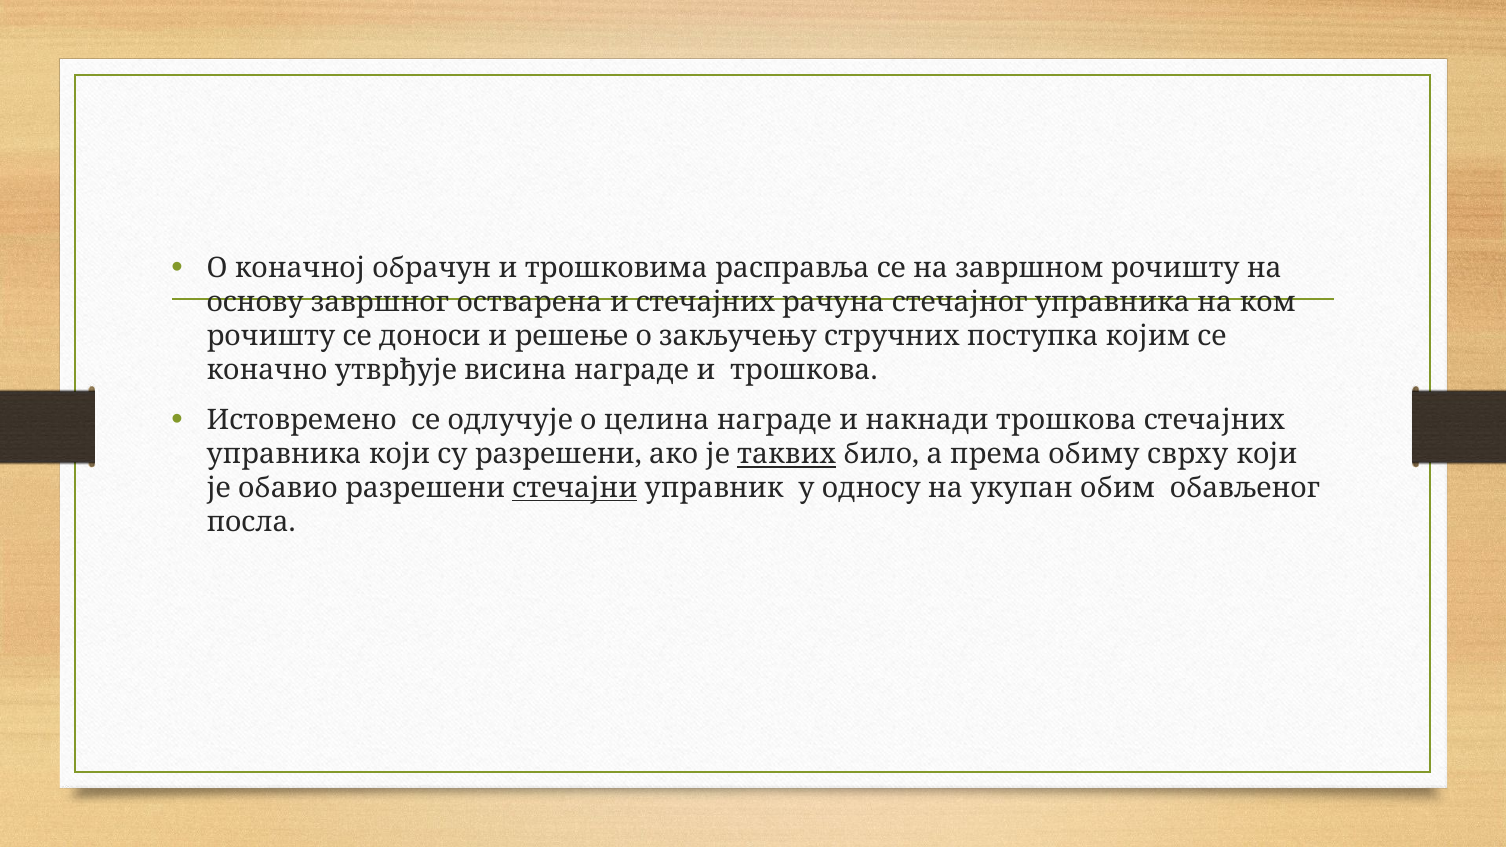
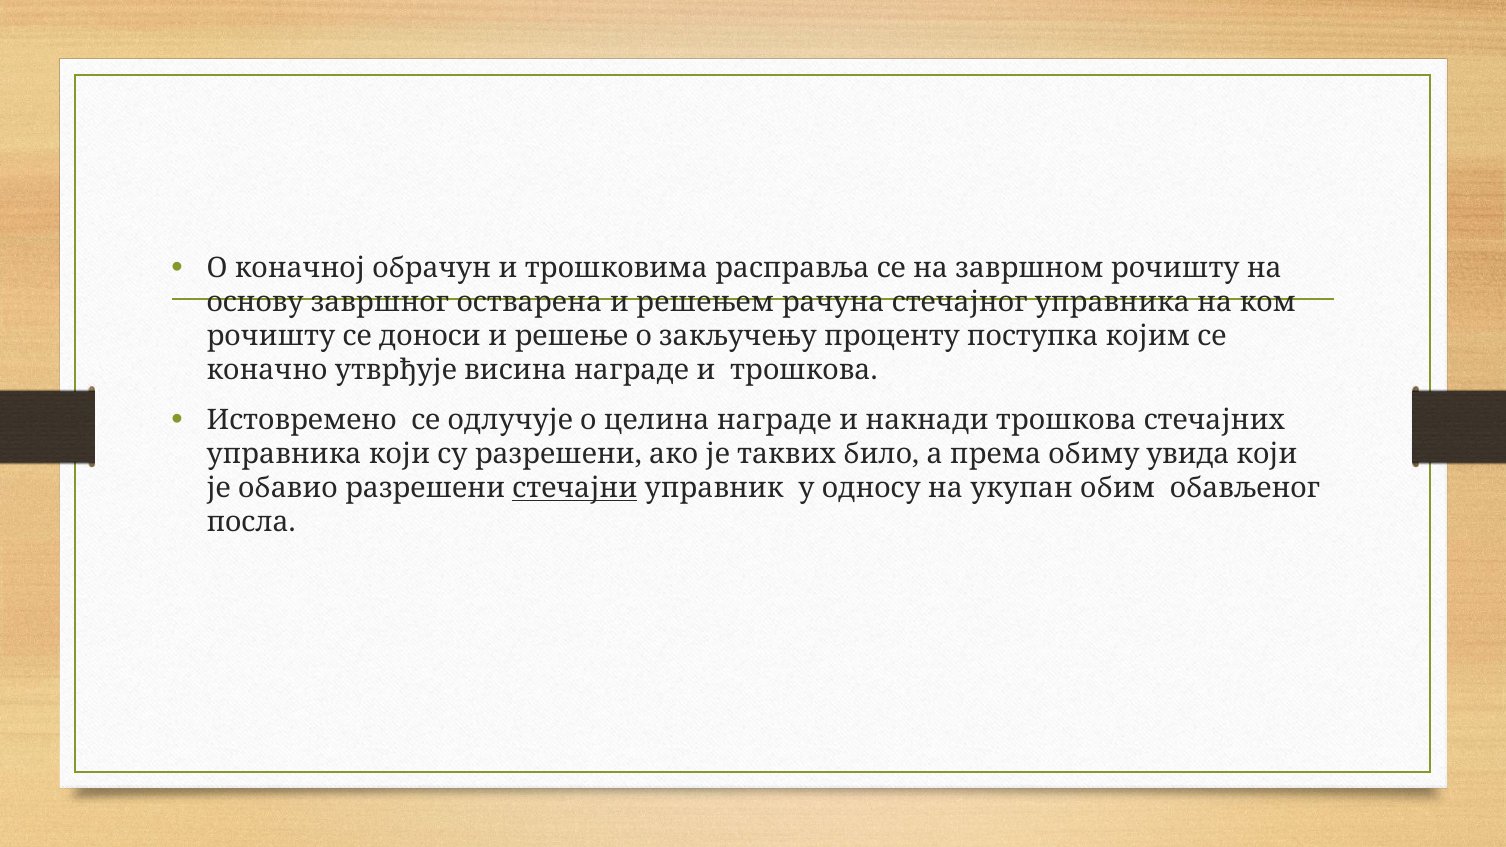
и стечајних: стечајних -> решењем (705, 302)
стручних: стручних -> проценту (892, 336)
таквих underline: present -> none (787, 455)
сврху: сврху -> увида (1188, 455)
